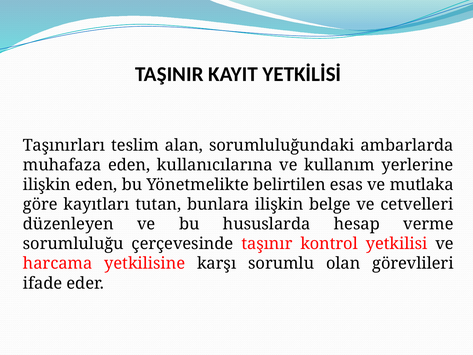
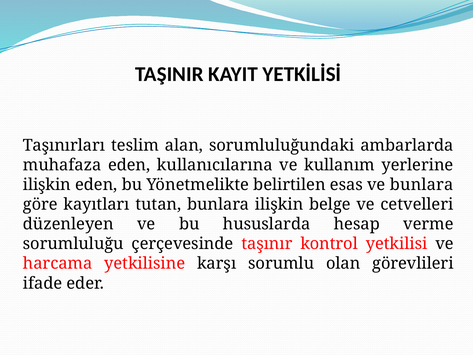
ve mutlaka: mutlaka -> bunlara (422, 185)
